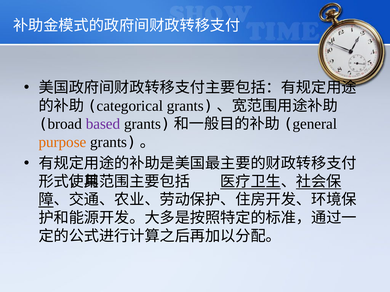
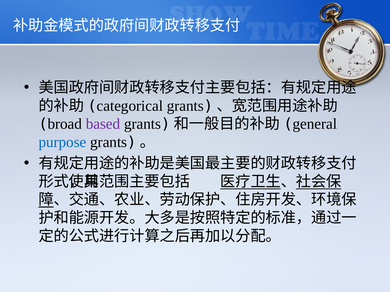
purpose colour: orange -> blue (62, 142)
